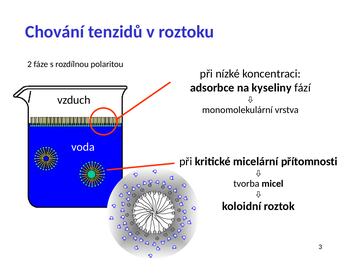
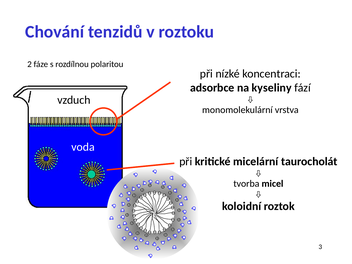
přítomnosti: přítomnosti -> taurocholát (309, 162)
